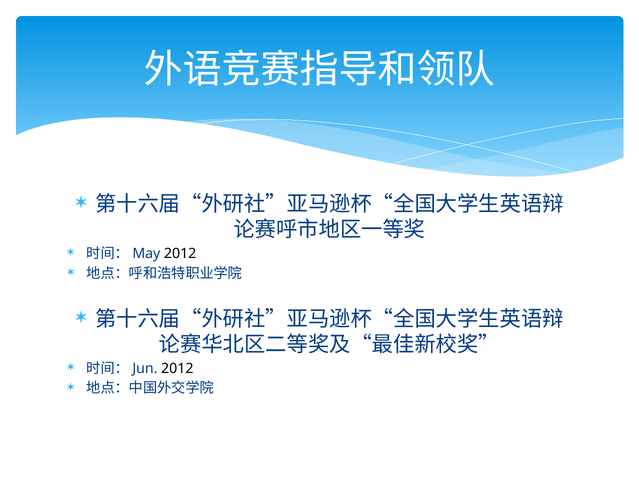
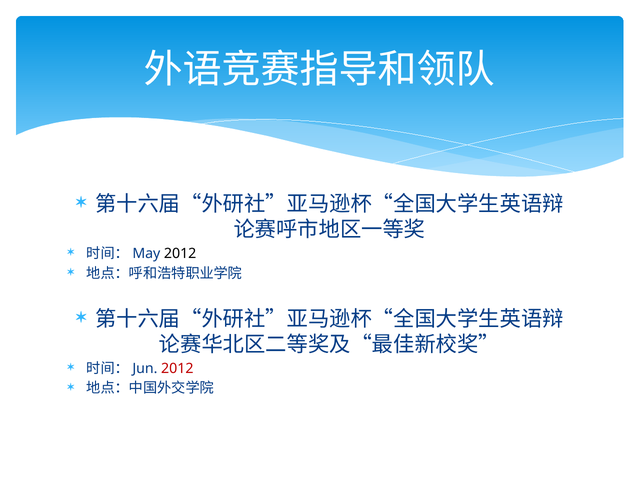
2012 colour: black -> red (177, 369)
